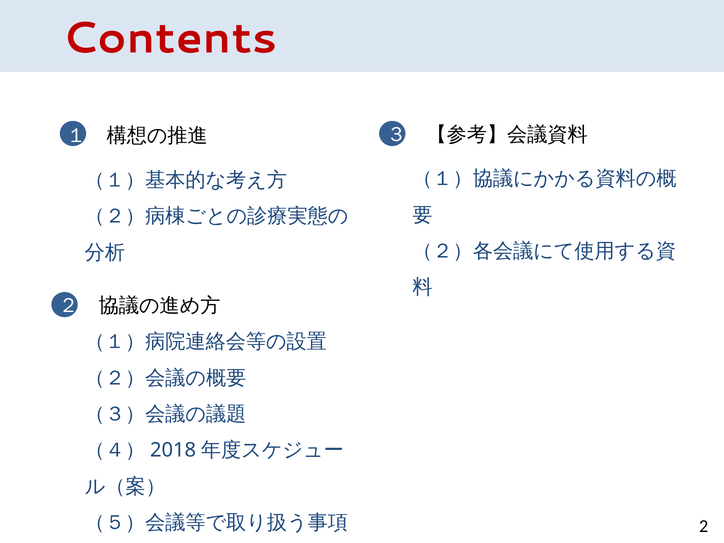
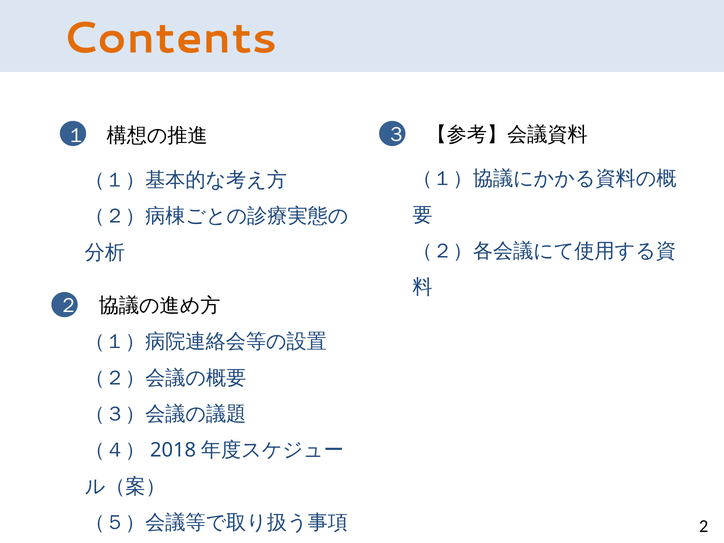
Contents colour: red -> orange (170, 38)
